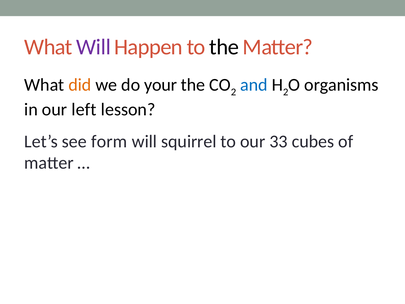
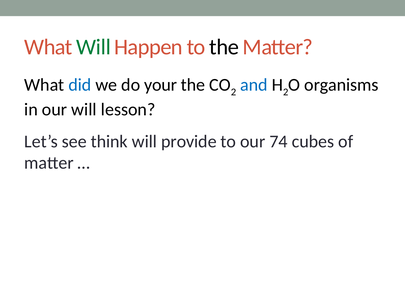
Will colour: purple -> green (93, 47)
did colour: orange -> blue (80, 85)
our left: left -> will (84, 110)
form: form -> think (109, 141)
squirrel: squirrel -> provide (189, 141)
33: 33 -> 74 (279, 141)
